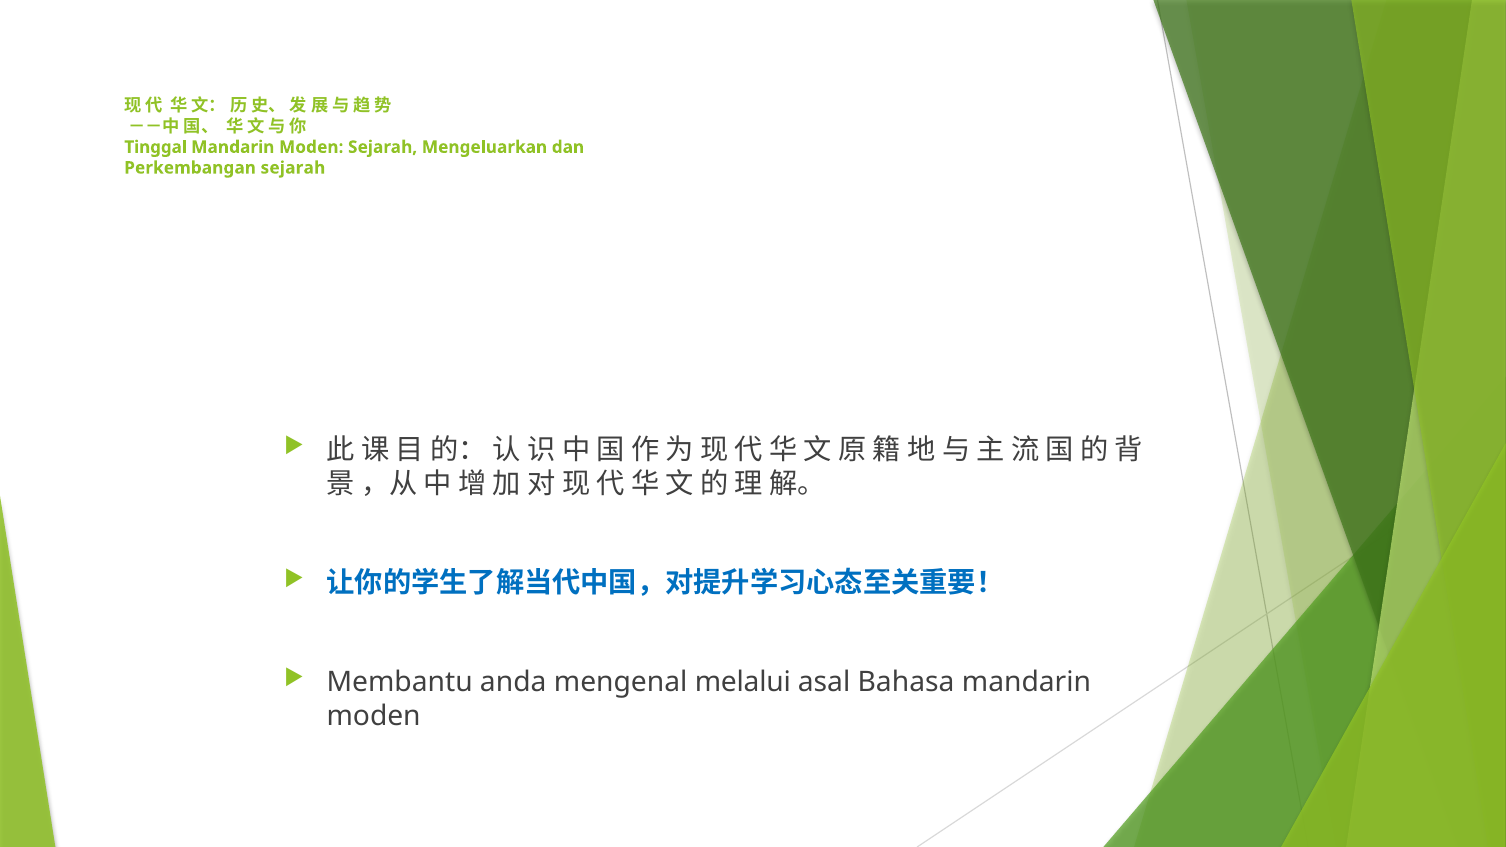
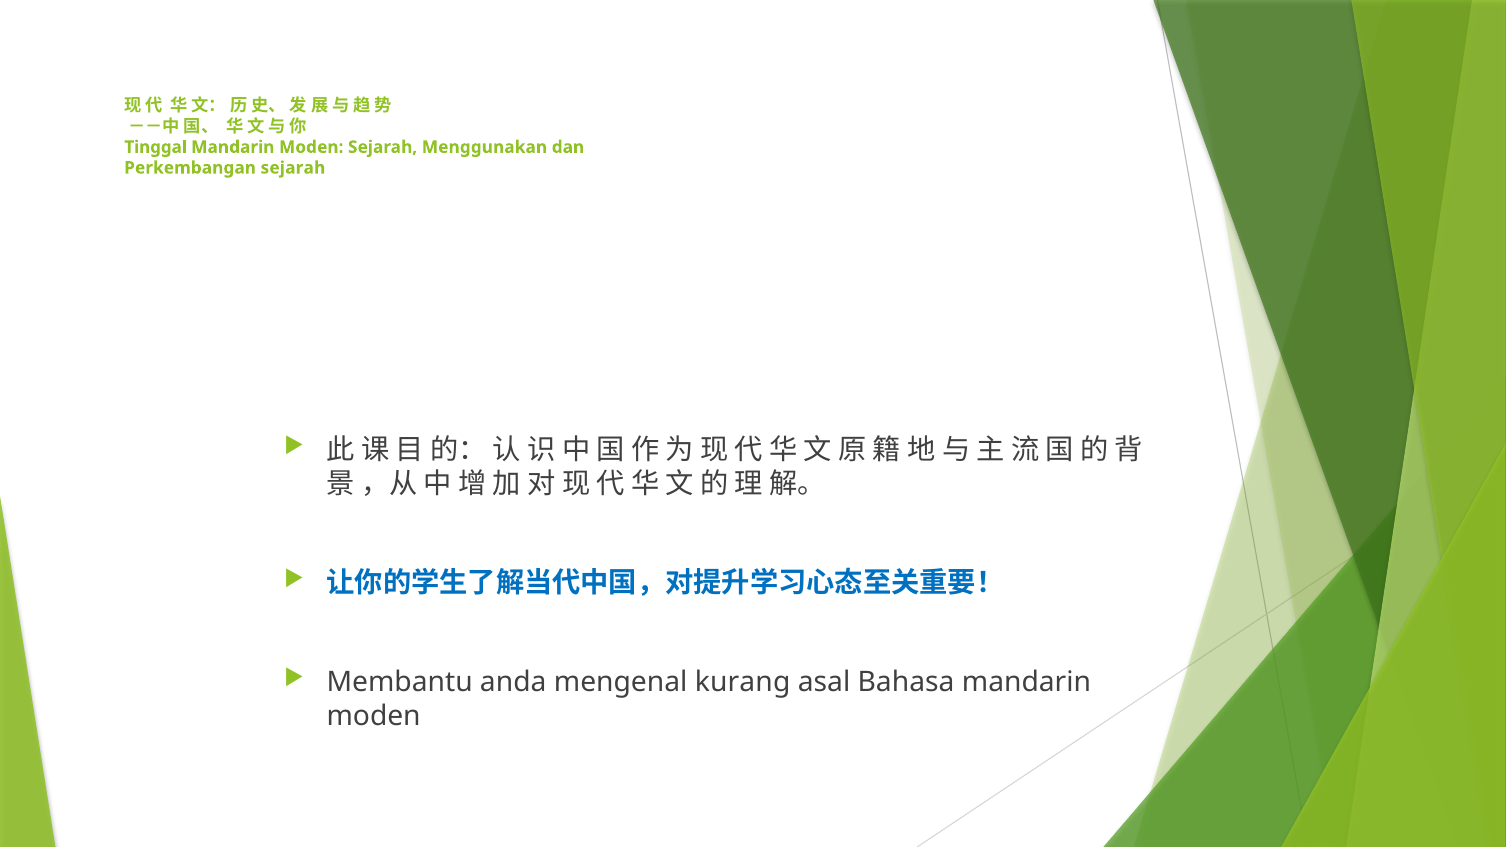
Mengeluarkan: Mengeluarkan -> Menggunakan (484, 147)
melalui: melalui -> kurang (743, 682)
